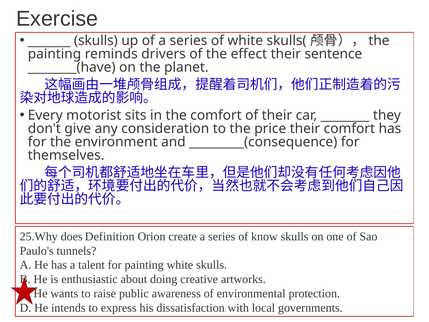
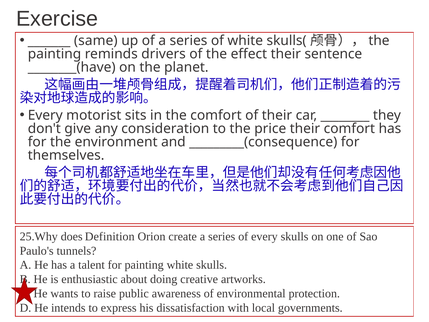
skulls: skulls -> same (96, 41)
of know: know -> every (264, 236)
